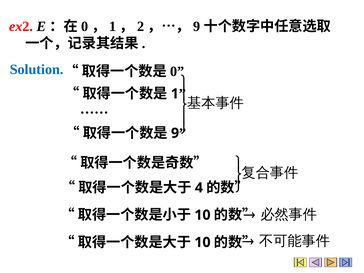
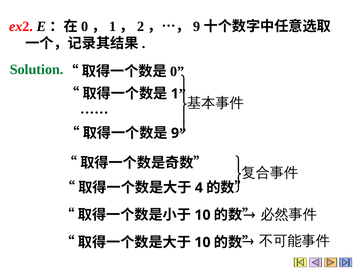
Solution colour: blue -> green (37, 69)
